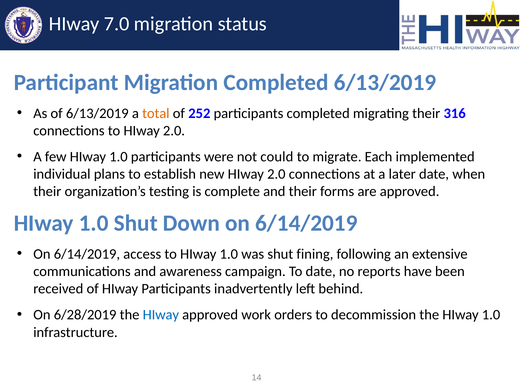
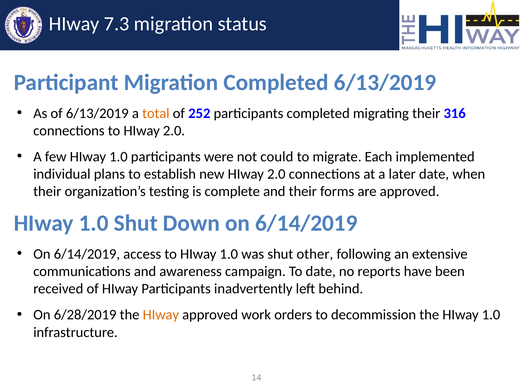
7.0: 7.0 -> 7.3 (117, 24)
fining: fining -> other (315, 254)
HIway colour: blue -> orange (161, 315)
